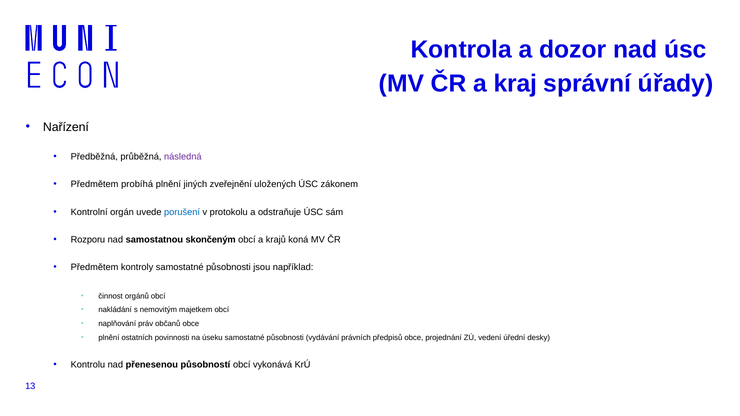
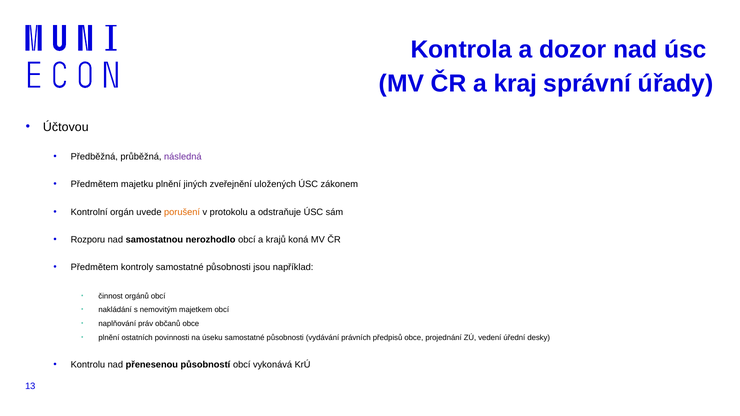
Nařízení: Nařízení -> Účtovou (66, 127)
probíhá: probíhá -> majetku (137, 184)
porušení colour: blue -> orange (182, 212)
skončeným: skončeným -> nerozhodlo (211, 240)
